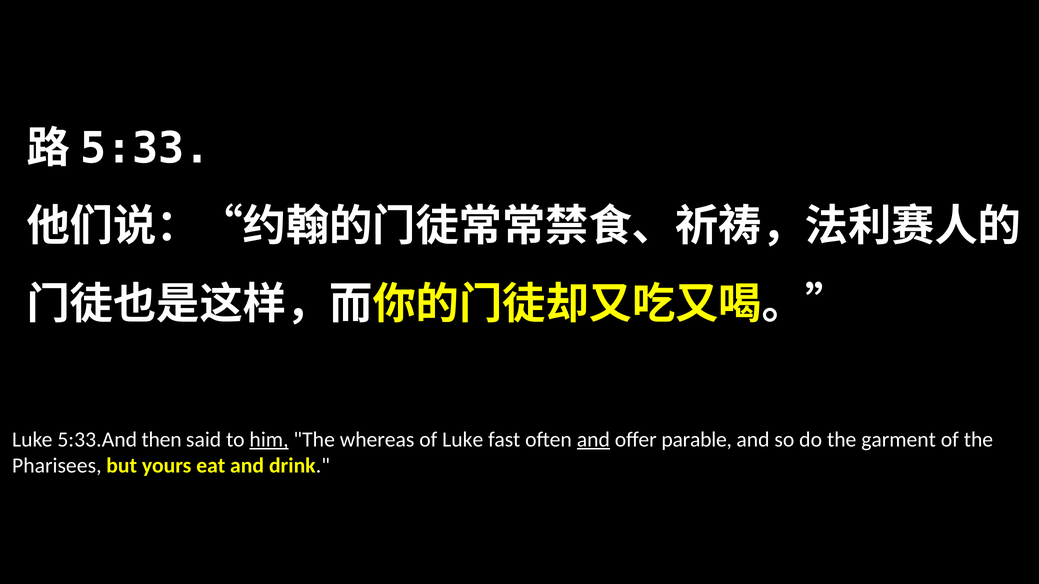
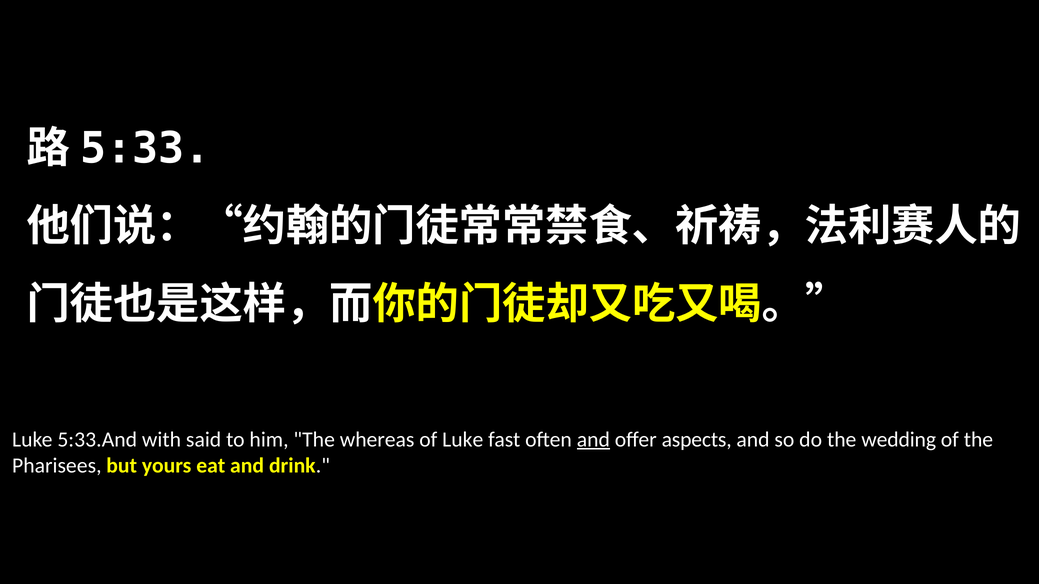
then: then -> with (161, 440)
him underline: present -> none (269, 440)
parable: parable -> aspects (697, 440)
garment: garment -> wedding (899, 440)
